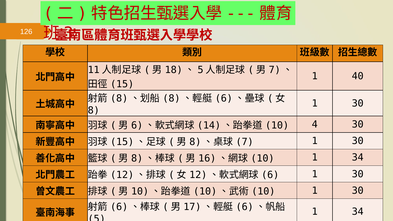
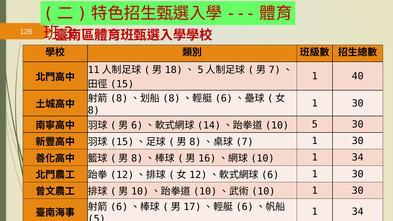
4: 4 -> 5 (315, 124)
